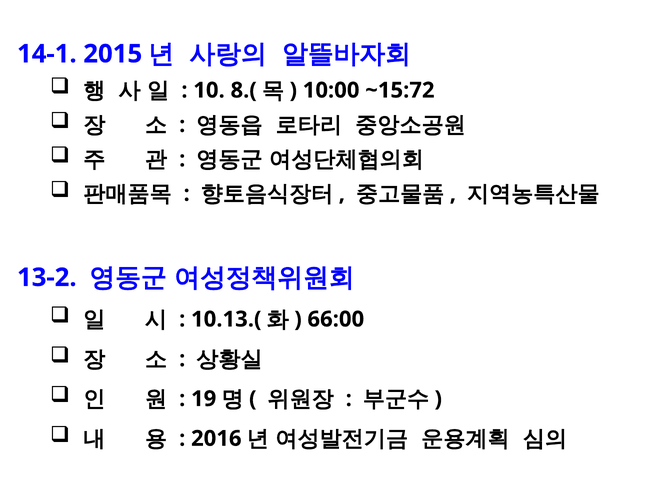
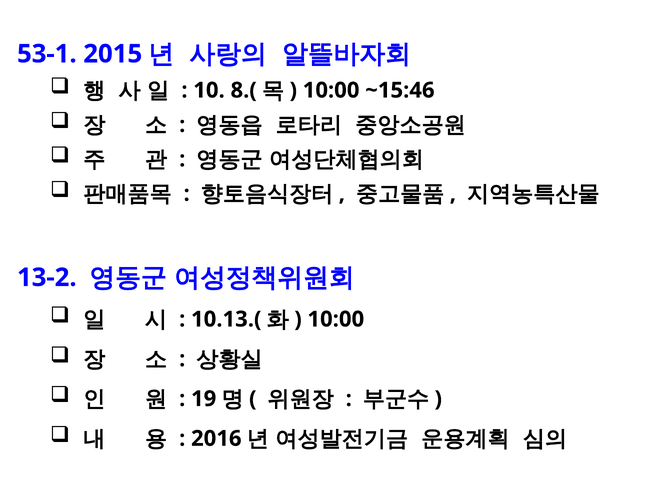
14-1: 14-1 -> 53-1 (47, 54)
~15:72: ~15:72 -> ~15:46 (400, 90)
66:00: 66:00 -> 10:00 (336, 319)
